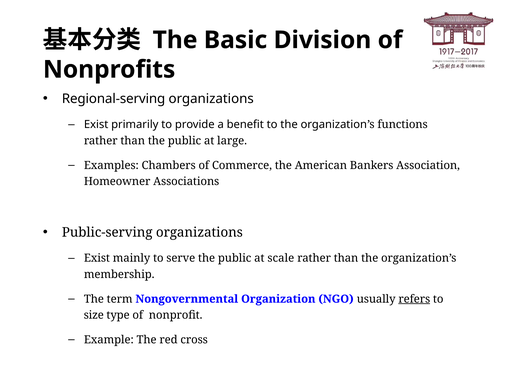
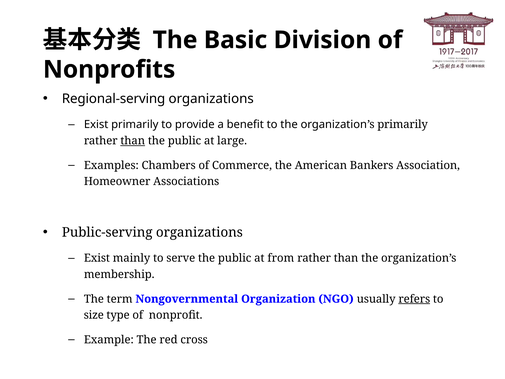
organization’s functions: functions -> primarily (403, 124)
than underline: none -> present (133, 141)
scale: scale -> from (281, 258)
